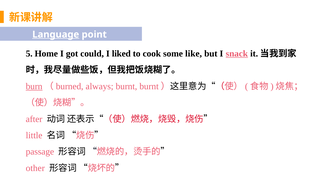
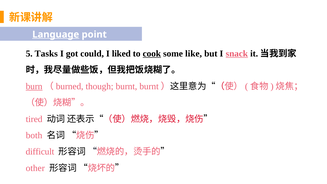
Home: Home -> Tasks (46, 54)
cook underline: none -> present (152, 54)
always: always -> though (100, 86)
after: after -> tired (34, 119)
little: little -> both (34, 135)
passage: passage -> difficult (40, 152)
